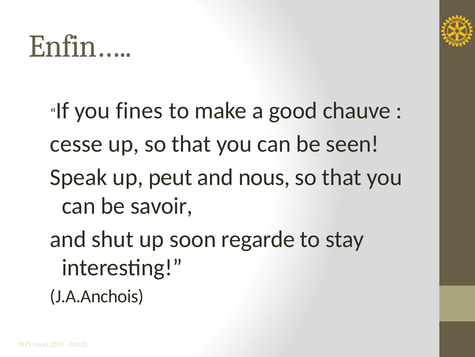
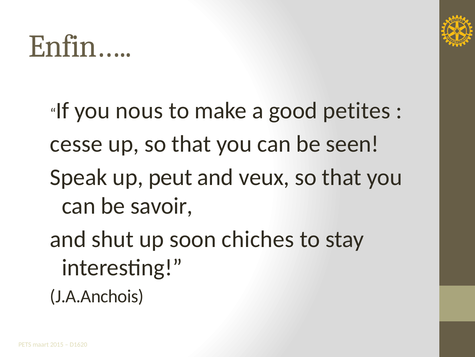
fines: fines -> nous (139, 110)
chauve: chauve -> petites (357, 110)
nous: nous -> veux (264, 177)
regarde: regarde -> chiches (258, 239)
